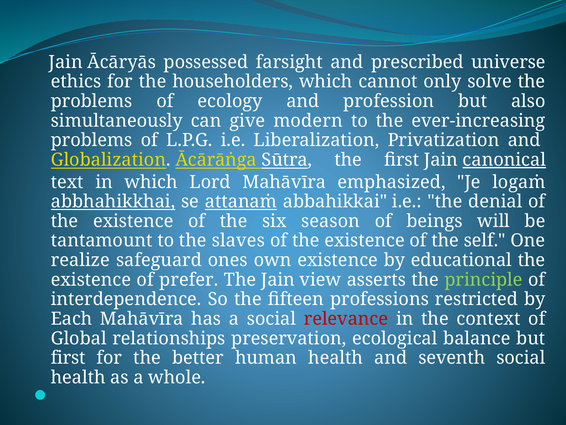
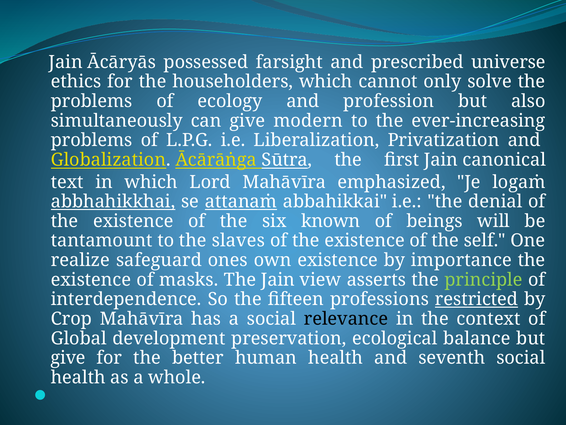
canonical underline: present -> none (504, 160)
season: season -> known (331, 221)
educational: educational -> importance (461, 260)
prefer: prefer -> masks (189, 279)
restricted underline: none -> present (477, 299)
Each: Each -> Crop (71, 318)
relevance colour: red -> black (346, 318)
relationships: relationships -> development (169, 338)
first: first -> give (68, 358)
